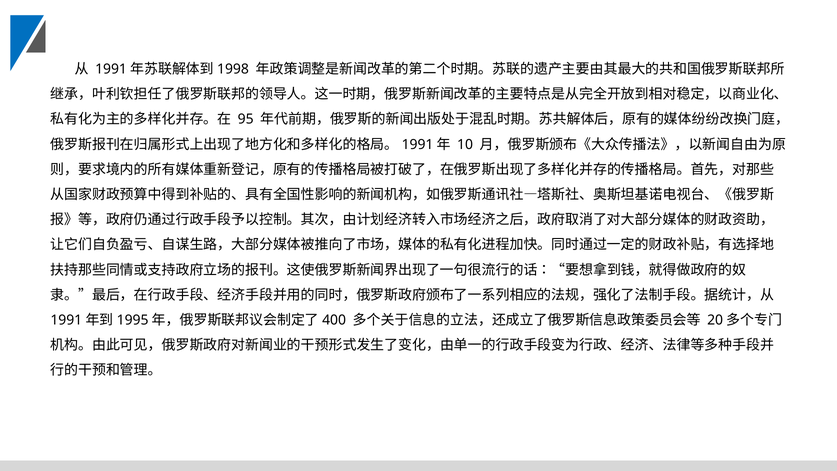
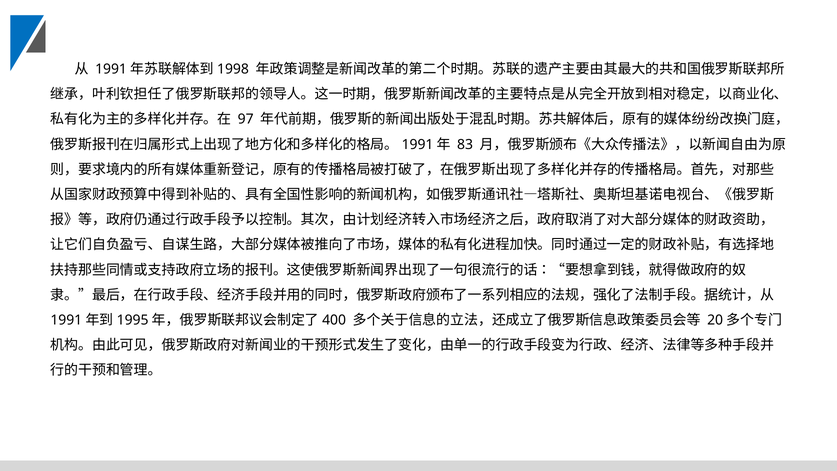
95: 95 -> 97 (246, 119)
10: 10 -> 83 (465, 144)
